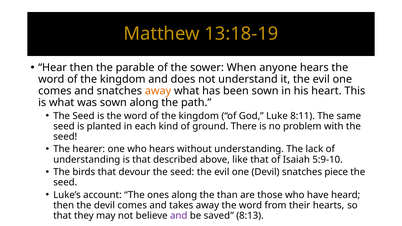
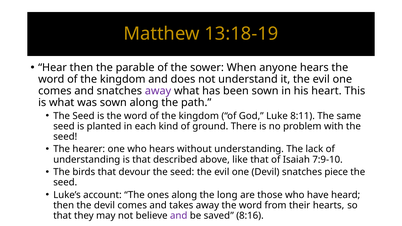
away colour: orange -> purple (158, 91)
5:9-10: 5:9-10 -> 7:9-10 (328, 160)
than: than -> long (227, 195)
8:13: 8:13 -> 8:16 (250, 216)
